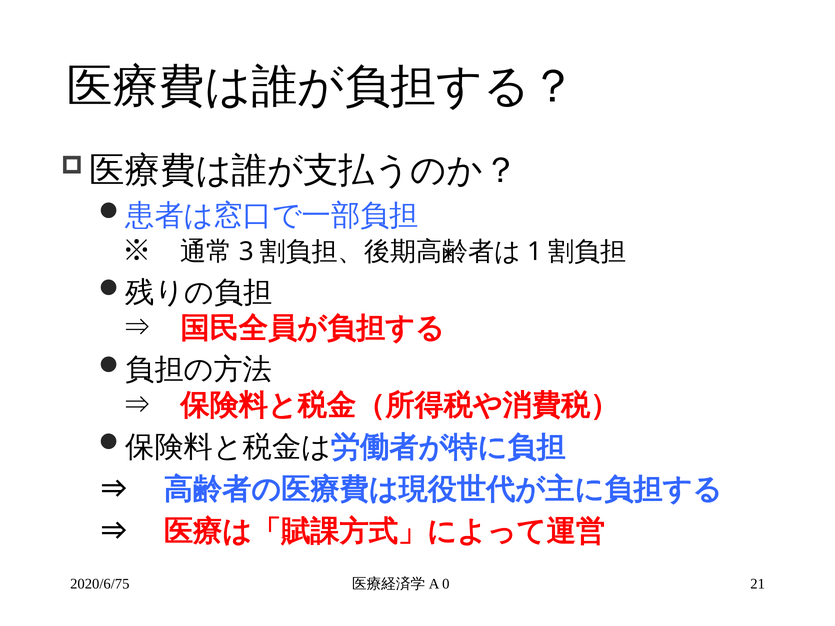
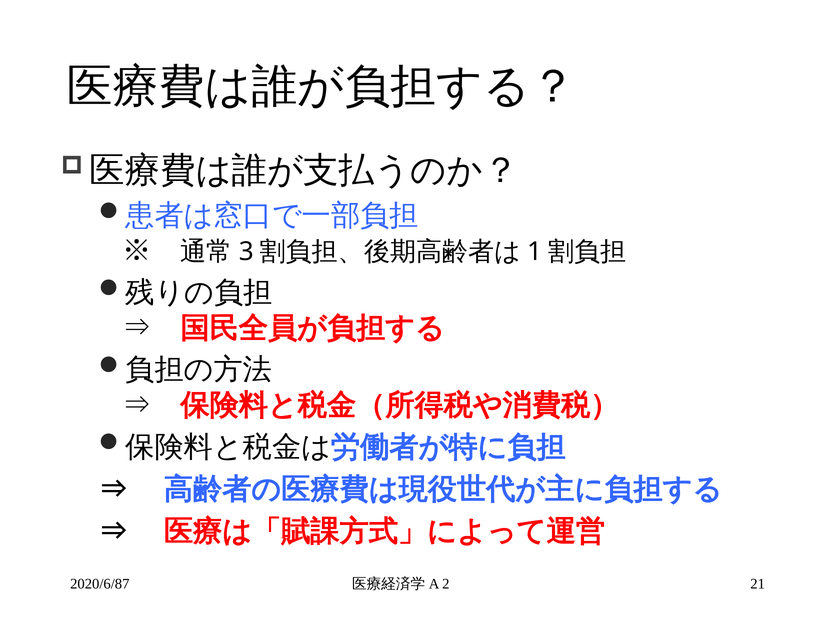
2020/6/75: 2020/6/75 -> 2020/6/87 (100, 584)
0: 0 -> 2 (446, 584)
